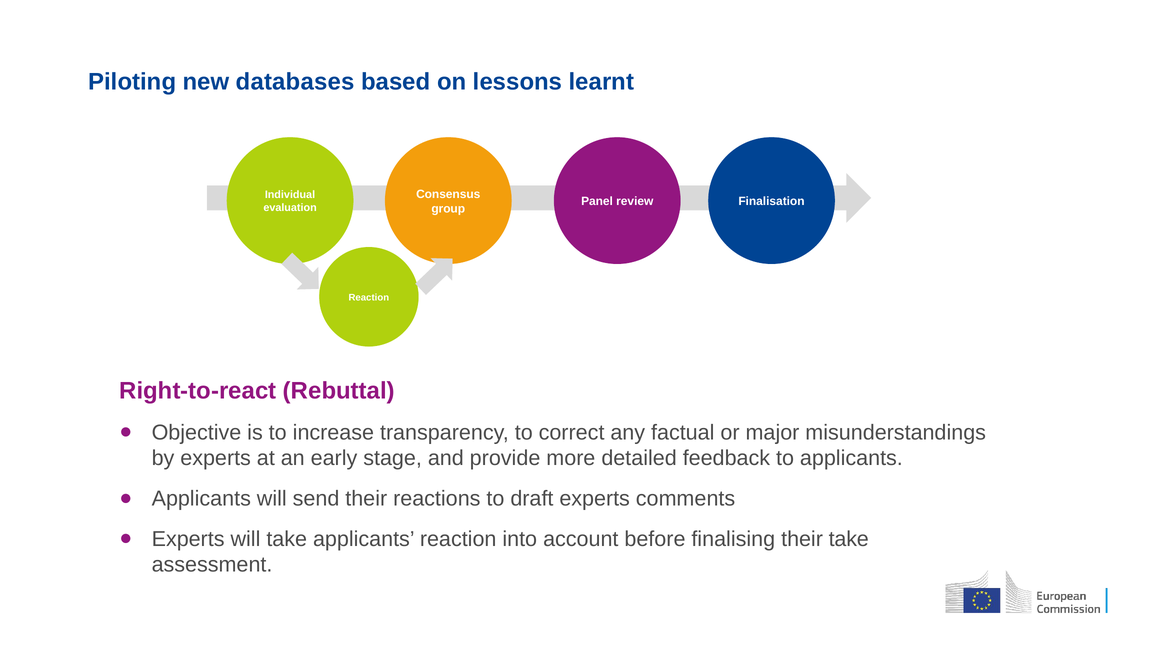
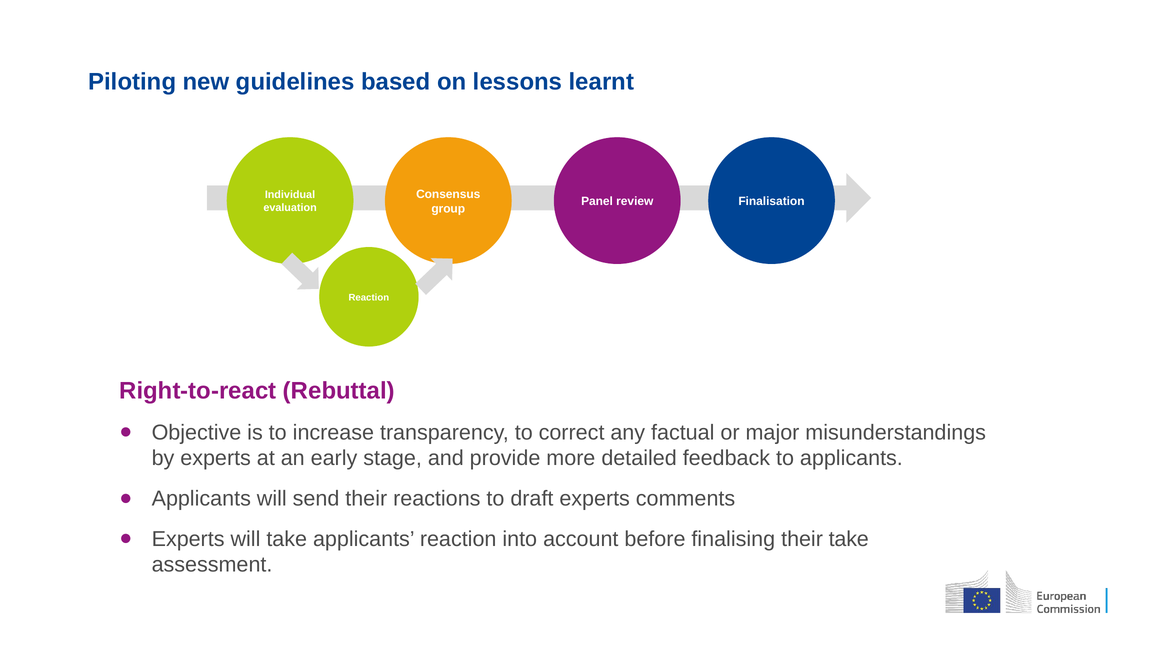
databases: databases -> guidelines (295, 82)
